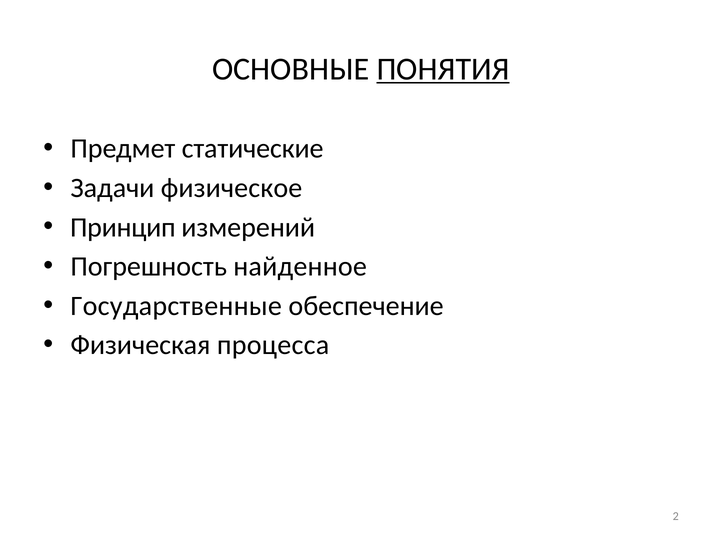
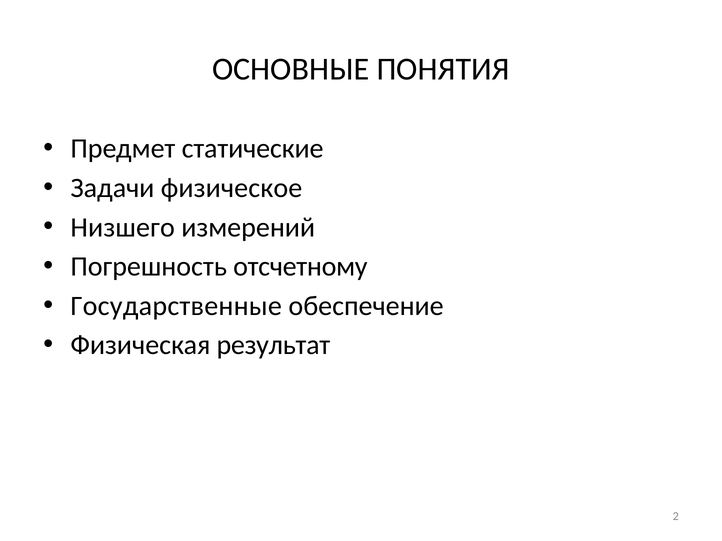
ПОНЯТИЯ underline: present -> none (443, 69)
Принцип: Принцип -> Низшего (123, 227)
найденное: найденное -> отсчетному (300, 267)
процесса: процесса -> результат (273, 345)
